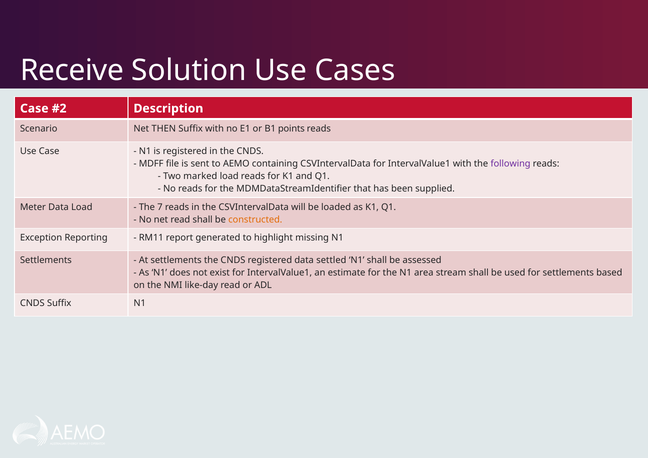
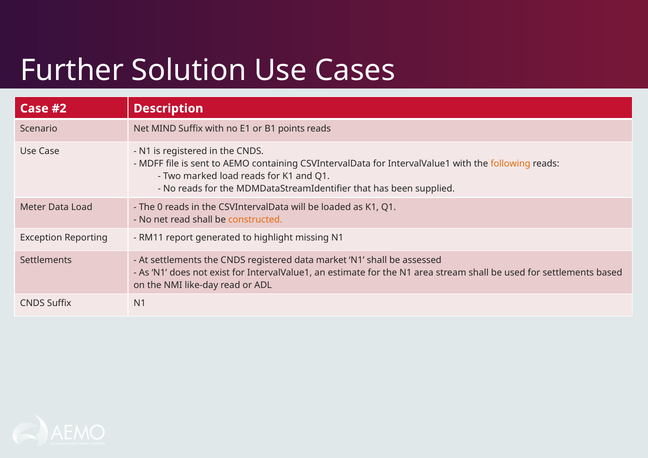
Receive: Receive -> Further (72, 70)
THEN: THEN -> MIND (164, 129)
following colour: purple -> orange (511, 164)
7: 7 -> 0 (160, 207)
settled: settled -> market (331, 260)
